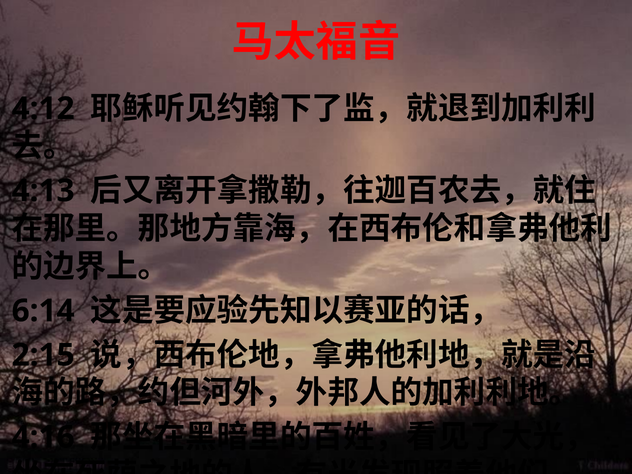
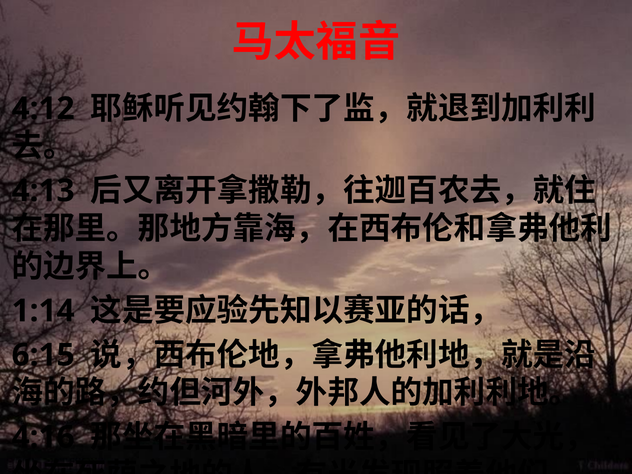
6:14: 6:14 -> 1:14 (43, 311)
2:15: 2:15 -> 6:15 (43, 355)
